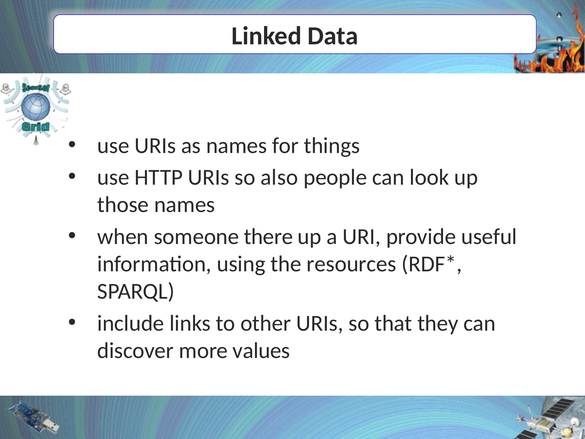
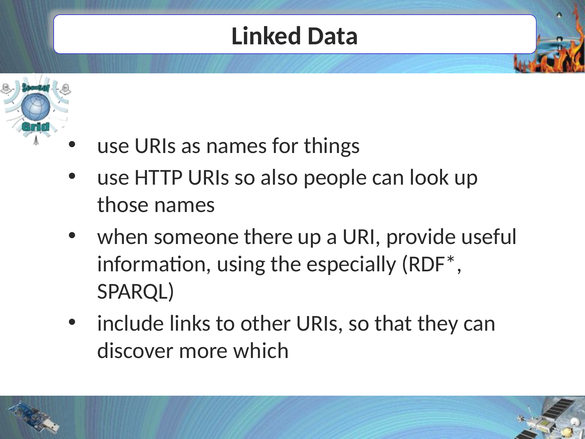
resources: resources -> especially (351, 264)
values: values -> which (261, 350)
